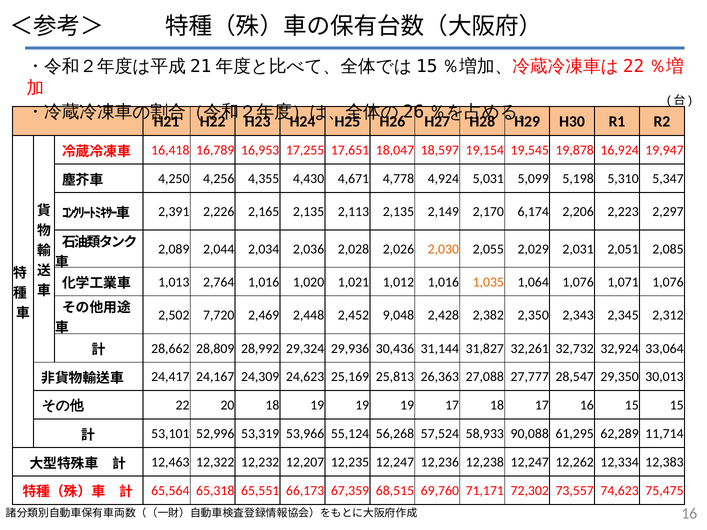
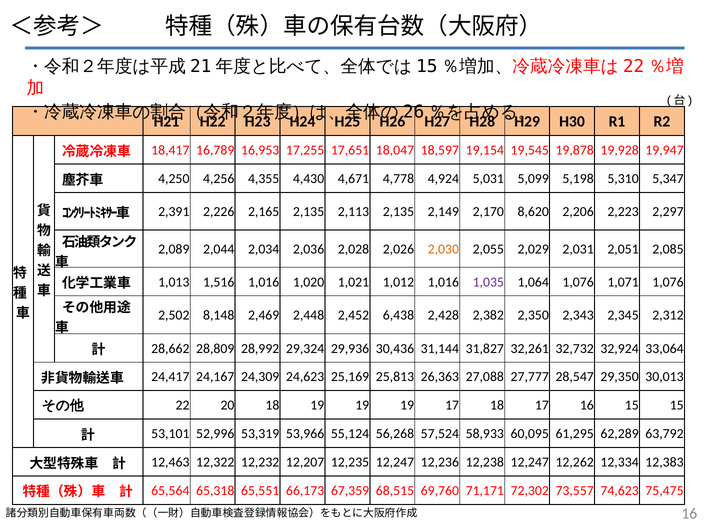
16,418: 16,418 -> 18,417 (170, 150)
16,924: 16,924 -> 19,928 (620, 150)
6,174: 6,174 -> 8,620 (533, 212)
2,764: 2,764 -> 1,516 (219, 282)
1,035 colour: orange -> purple (488, 282)
7,720: 7,720 -> 8,148 (219, 315)
9,048: 9,048 -> 6,438 (398, 315)
90,088: 90,088 -> 60,095 (530, 434)
11,714: 11,714 -> 63,792 (665, 434)
